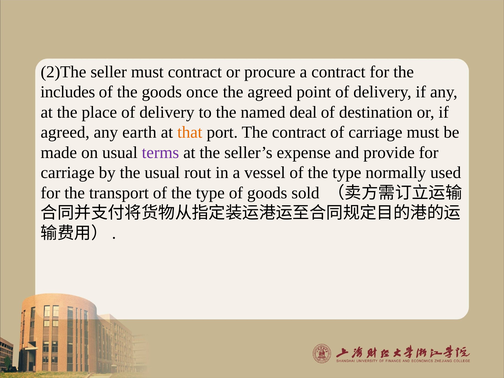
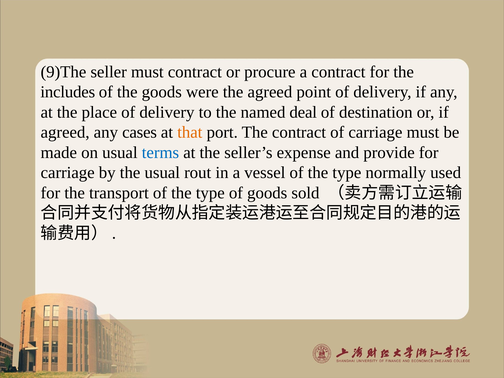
2)The: 2)The -> 9)The (63, 72)
once: once -> were (202, 92)
earth: earth -> cases (140, 132)
terms colour: purple -> blue (160, 153)
